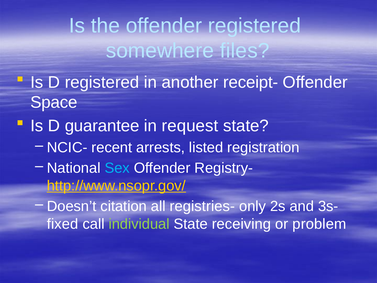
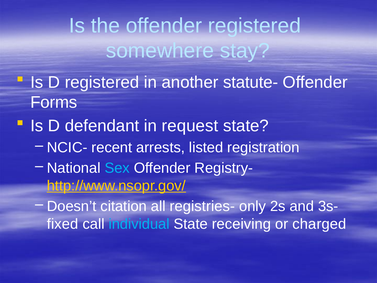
files: files -> stay (245, 51)
receipt-: receipt- -> statute- (251, 82)
Space: Space -> Forms (54, 102)
guarantee: guarantee -> defendant (102, 126)
individual colour: light green -> light blue (139, 224)
problem: problem -> charged (319, 224)
